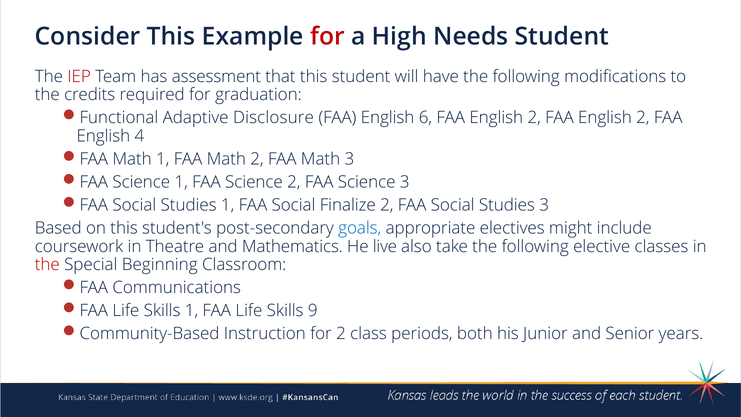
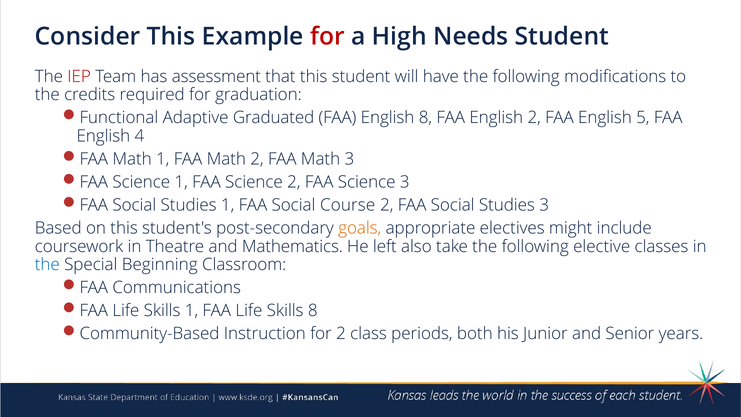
Disclosure: Disclosure -> Graduated (274, 118)
English 6: 6 -> 8 (425, 118)
2 FAA English 2: 2 -> 5 (643, 118)
Finalize: Finalize -> Course (348, 205)
goals colour: blue -> orange (360, 228)
live: live -> left (385, 246)
the colour: red -> blue (47, 265)
Skills 9: 9 -> 8 (313, 311)
